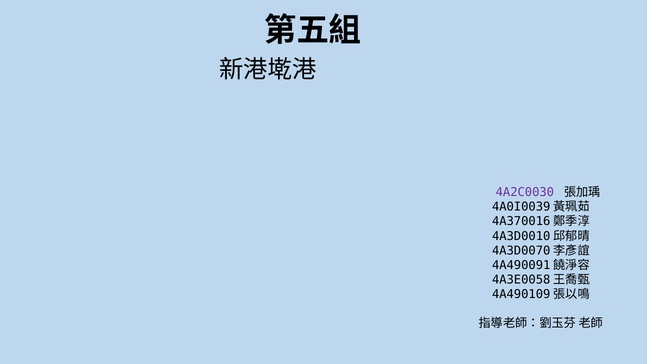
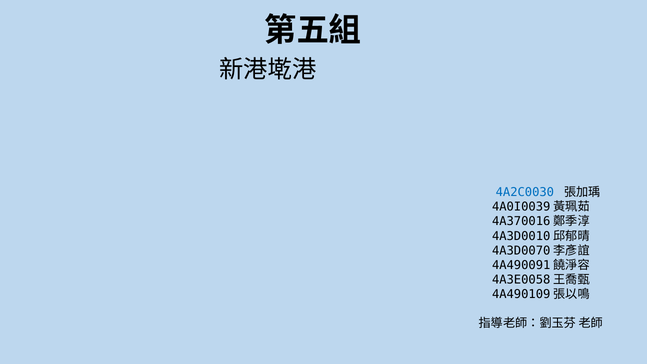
4A2C0030 colour: purple -> blue (525, 192)
